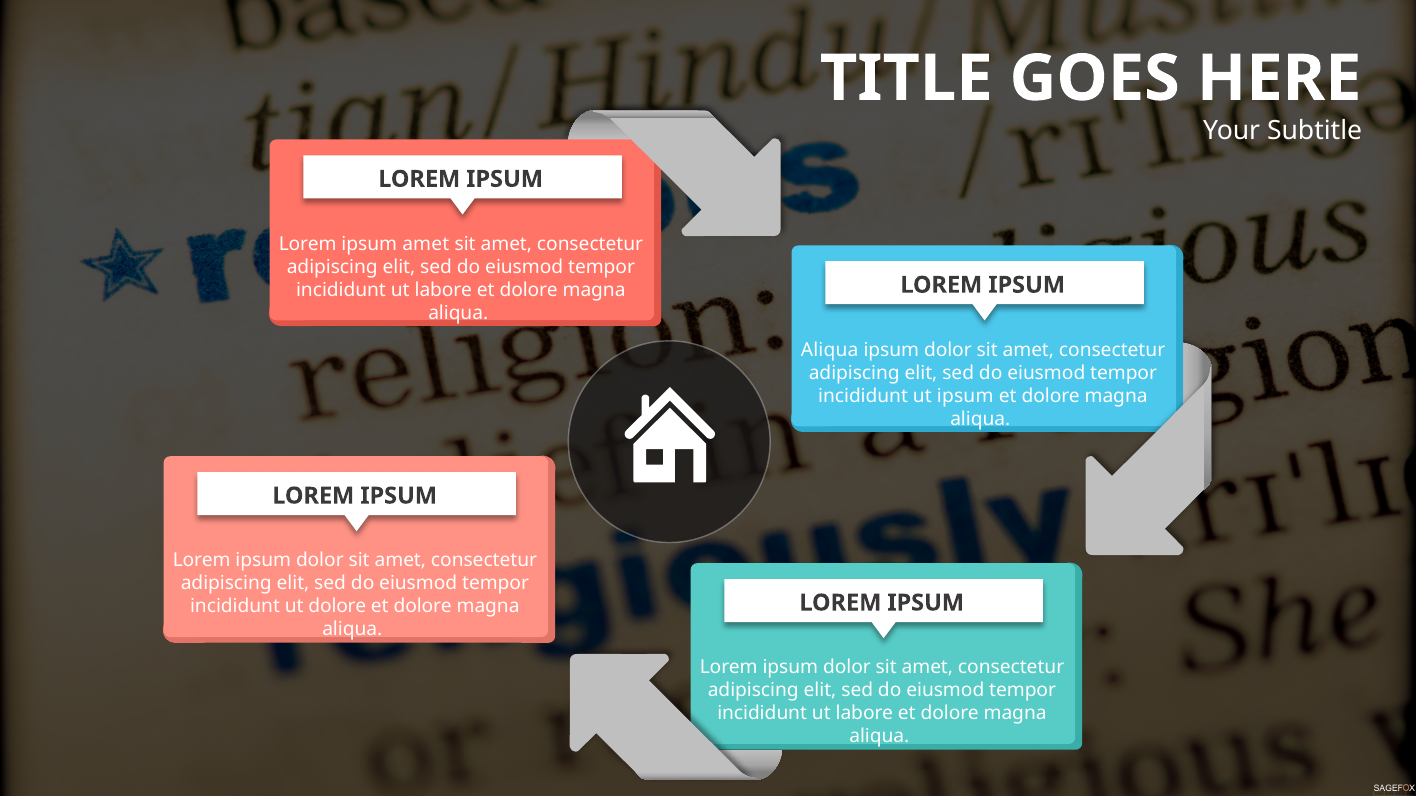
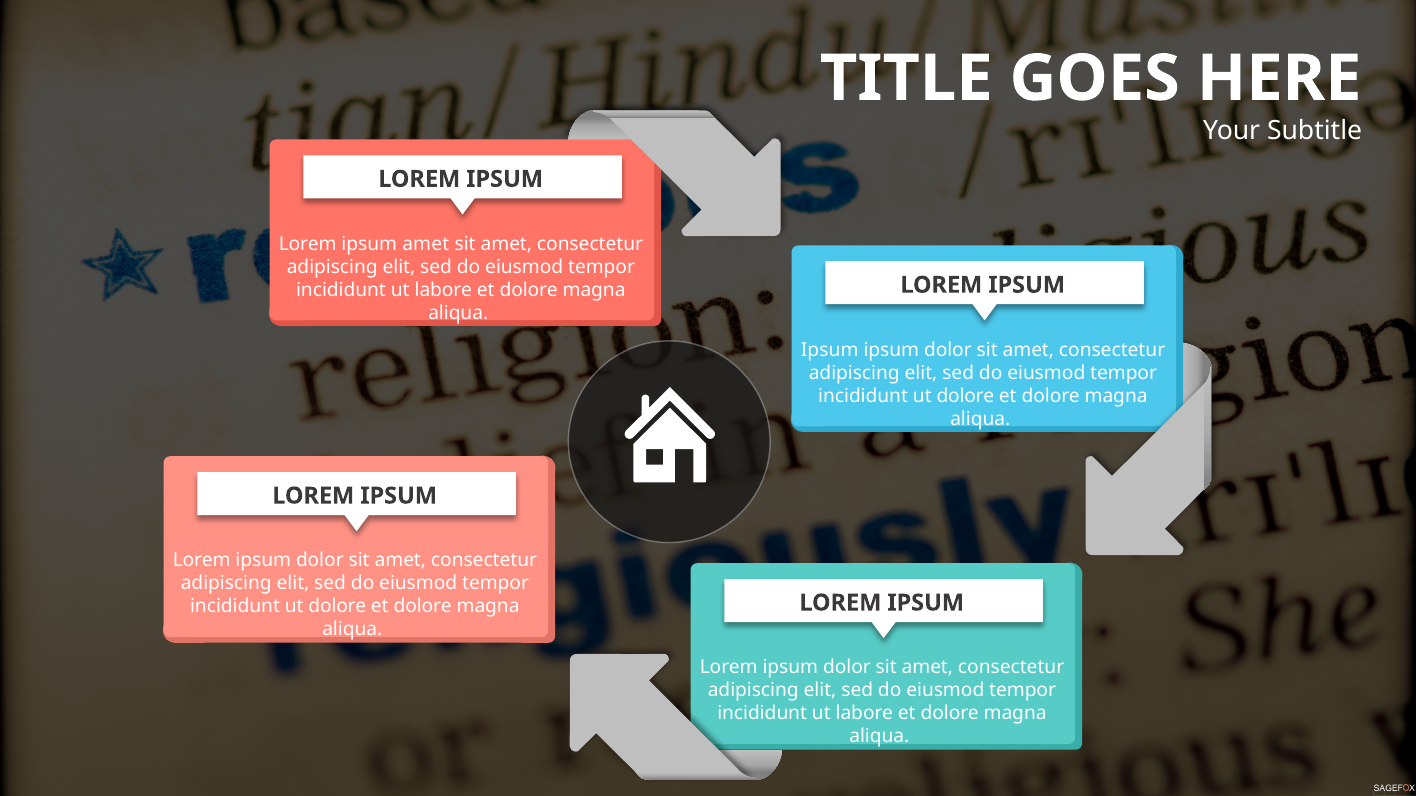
Aliqua: Aliqua -> Ipsum (830, 350)
ipsum: ipsum -> dolore (965, 396)
